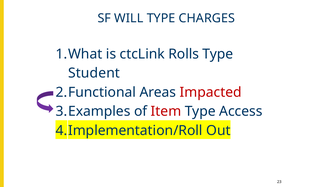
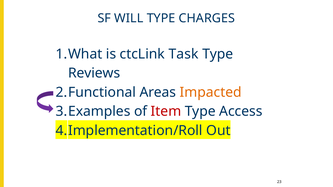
Rolls: Rolls -> Task (184, 54)
Student: Student -> Reviews (94, 73)
Impacted colour: red -> orange (211, 92)
